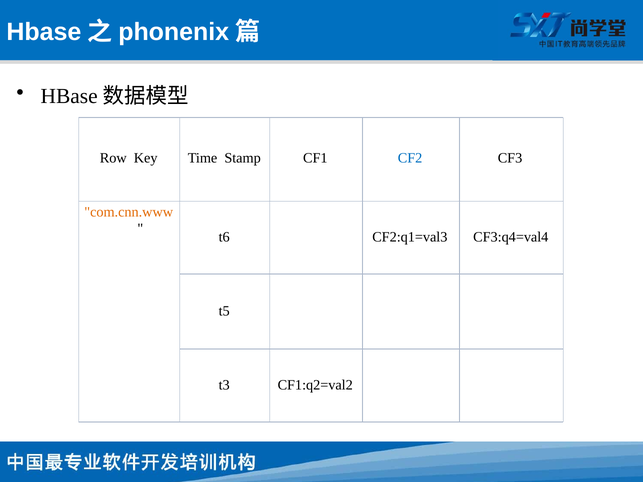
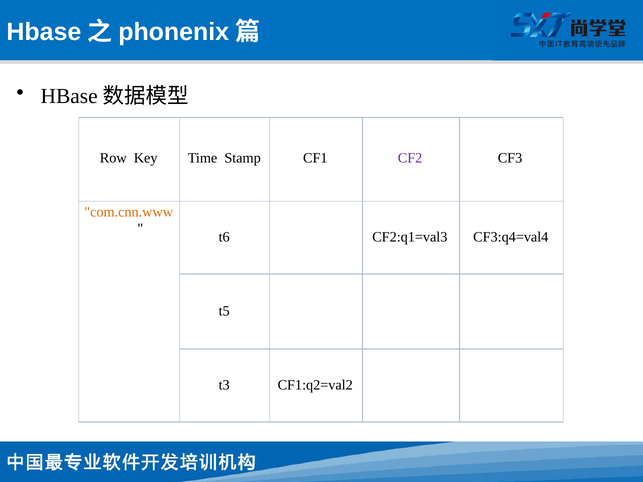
CF2 colour: blue -> purple (410, 158)
